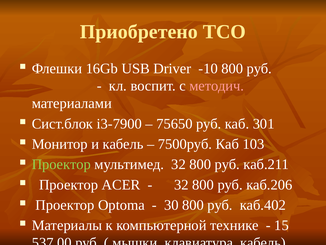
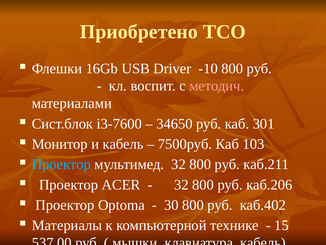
i3-7900: i3-7900 -> i3-7600 (119, 123)
75650: 75650 -> 34650 (174, 123)
Проектор colour: light green -> light blue (61, 164)
